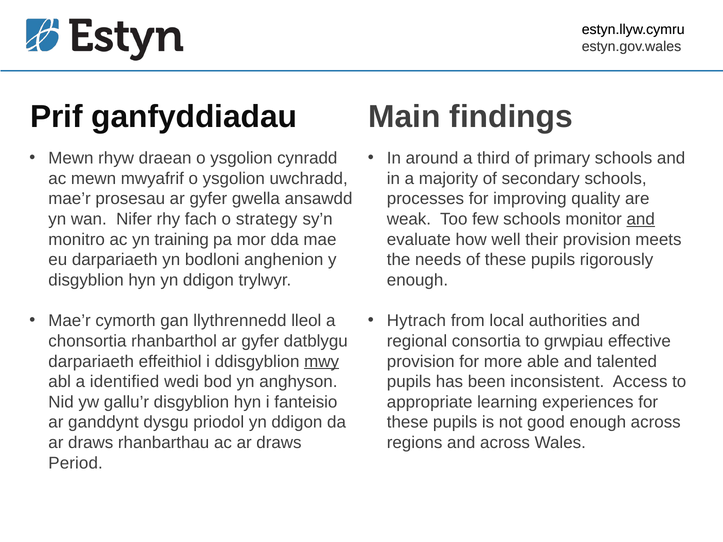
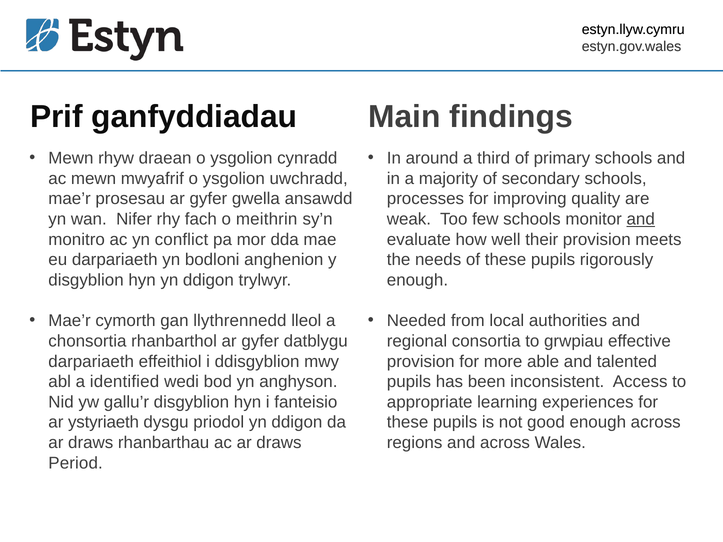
strategy: strategy -> meithrin (267, 219)
training: training -> conflict (182, 240)
Hytrach: Hytrach -> Needed (416, 321)
mwy underline: present -> none (322, 362)
ganddynt: ganddynt -> ystyriaeth (104, 423)
